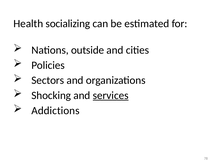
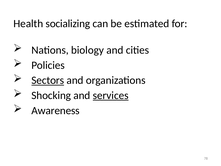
outside: outside -> biology (88, 50)
Sectors underline: none -> present (48, 80)
Addictions: Addictions -> Awareness (56, 110)
